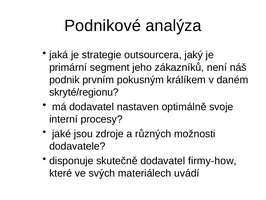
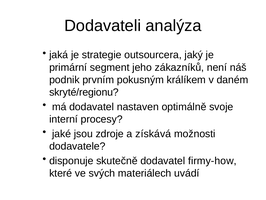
Podnikové: Podnikové -> Dodavateli (103, 26)
různých: různých -> získává (153, 133)
